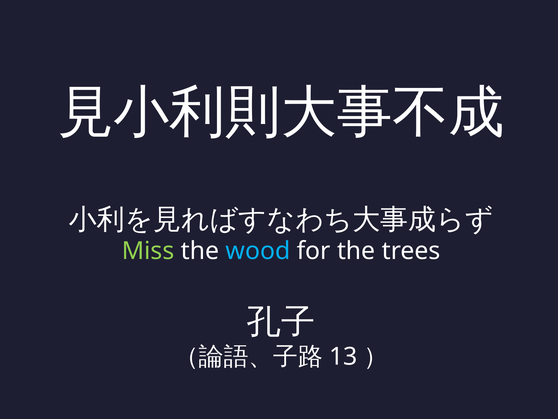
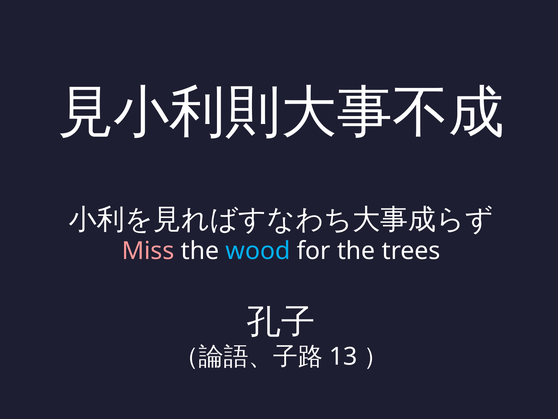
Miss colour: light green -> pink (148, 251)
